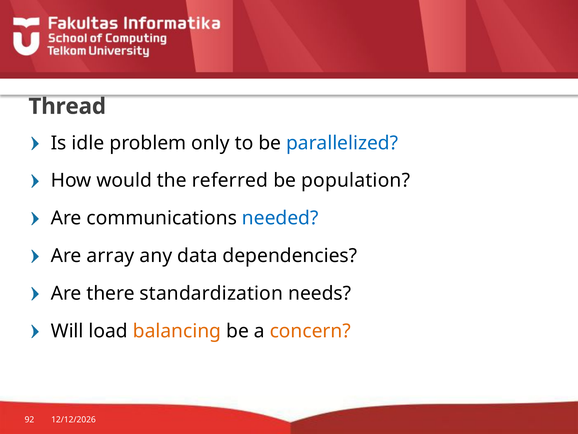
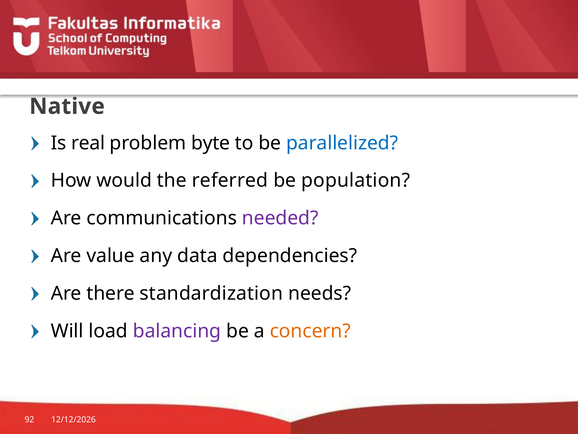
Thread: Thread -> Native (67, 106)
idle: idle -> real (88, 143)
only: only -> byte (211, 143)
needed colour: blue -> purple (280, 218)
array: array -> value (111, 256)
balancing colour: orange -> purple (177, 331)
